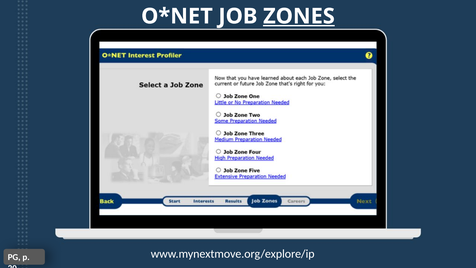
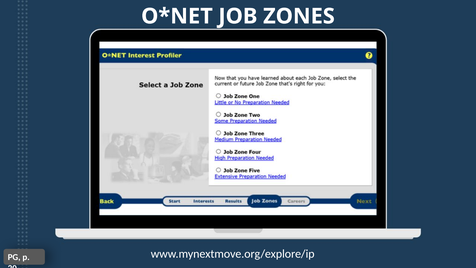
ZONES underline: present -> none (299, 16)
